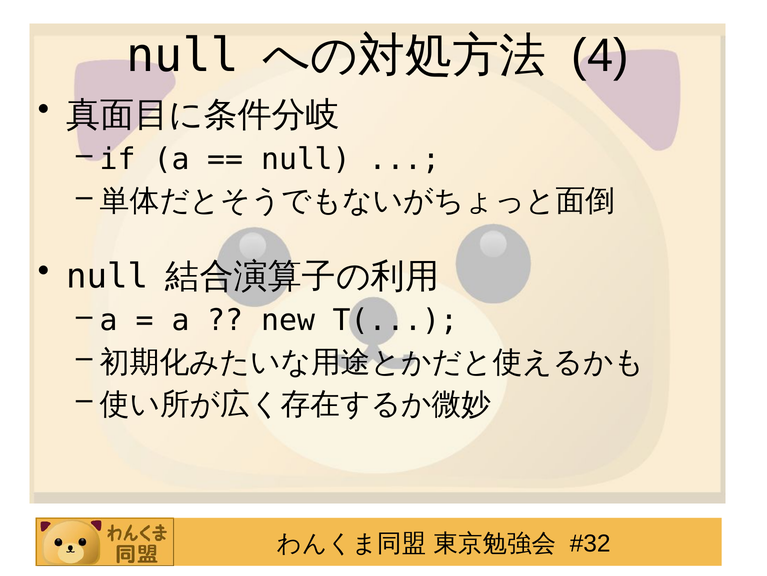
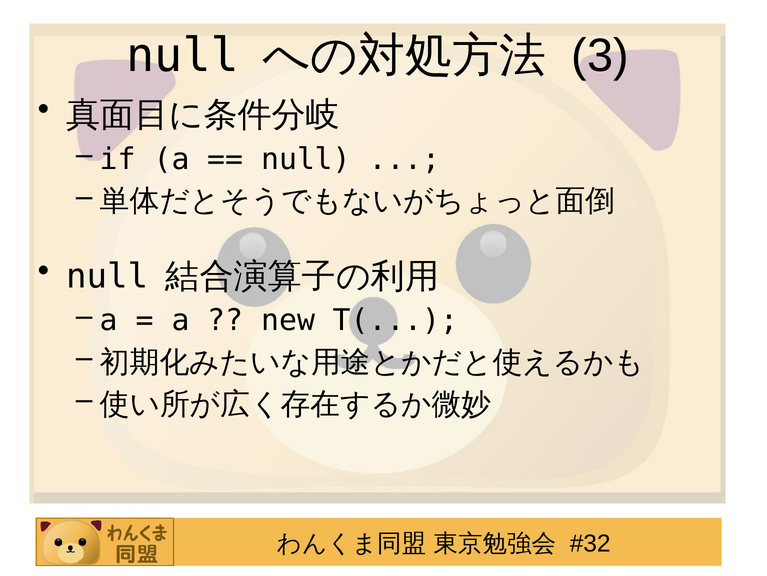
4: 4 -> 3 (600, 56)
